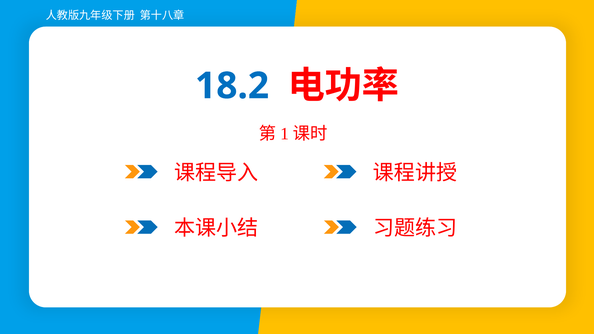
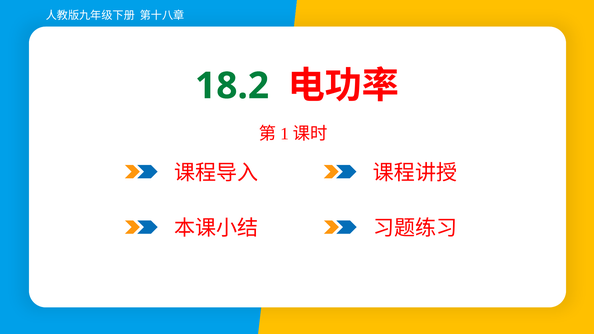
18.2 colour: blue -> green (232, 86)
